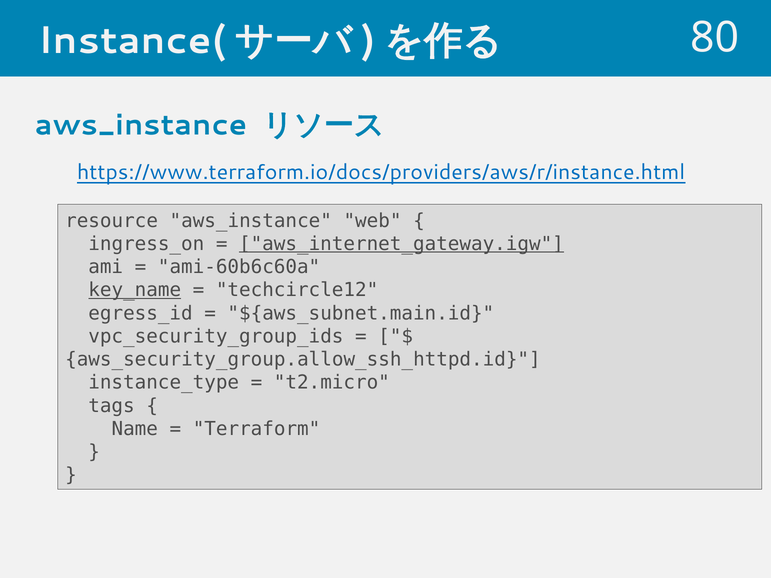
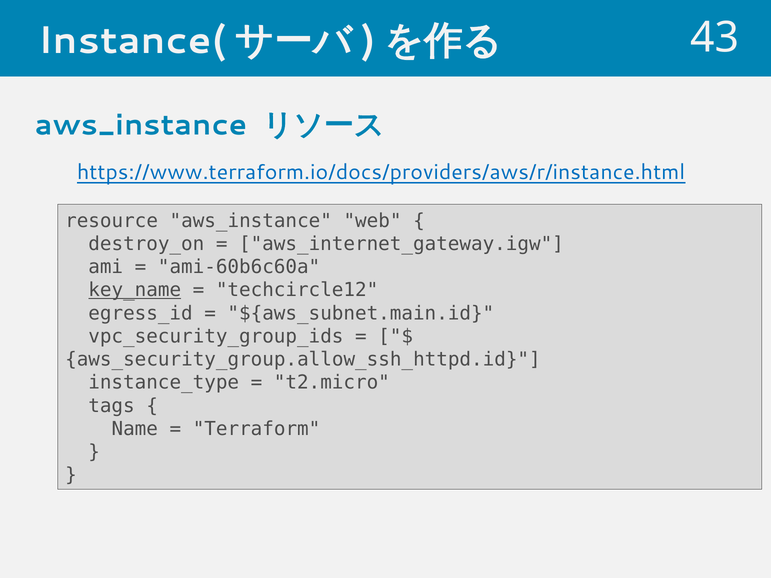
80: 80 -> 43 (715, 37)
ingress_on: ingress_on -> destroy_on (146, 244)
aws_internet_gateway.igw underline: present -> none (401, 244)
